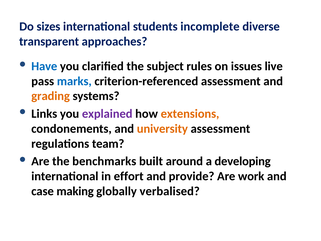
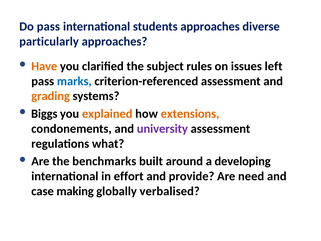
Do sizes: sizes -> pass (48, 27)
students incomplete: incomplete -> approaches (210, 27)
transparent: transparent -> particularly (49, 42)
Have colour: blue -> orange (44, 66)
live: live -> left (274, 66)
Links: Links -> Biggs (44, 114)
explained colour: purple -> orange (107, 114)
university colour: orange -> purple (162, 129)
team: team -> what (108, 144)
work: work -> need (251, 176)
